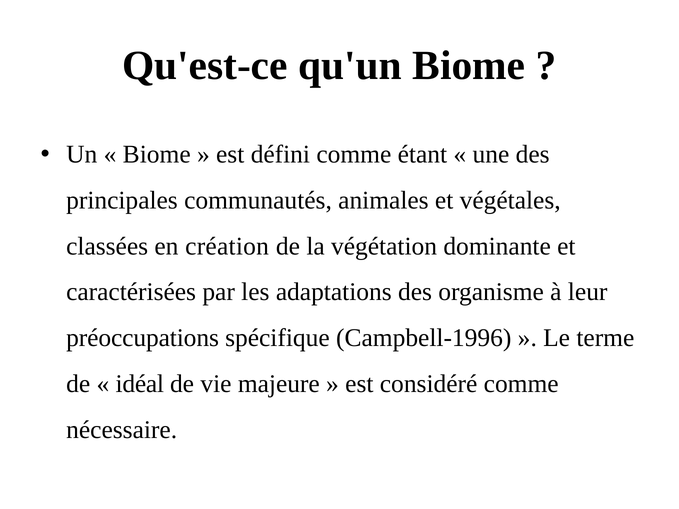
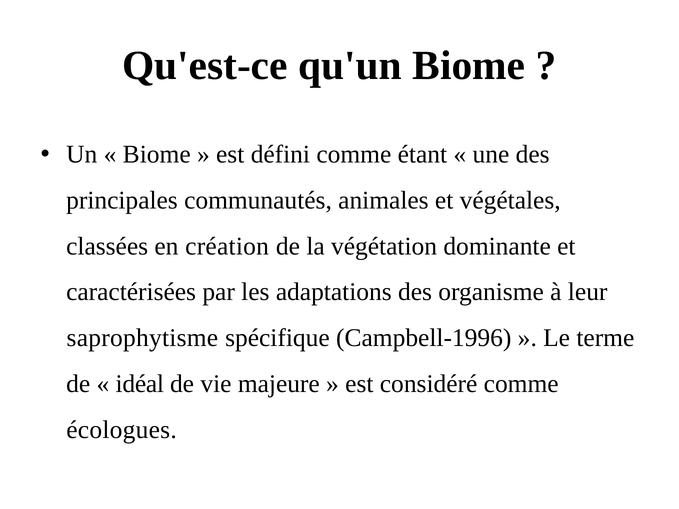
préoccupations: préoccupations -> saprophytisme (142, 338)
nécessaire: nécessaire -> écologues (122, 430)
